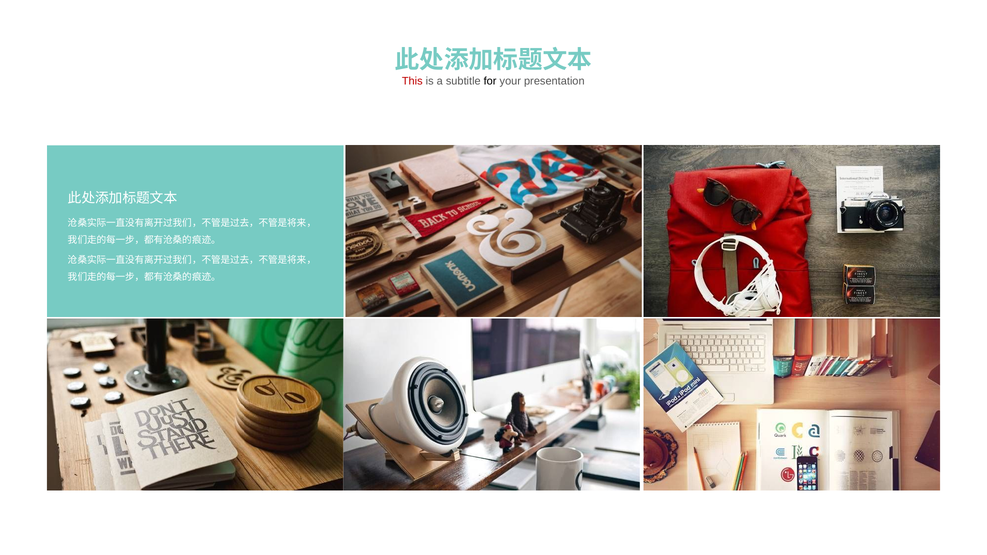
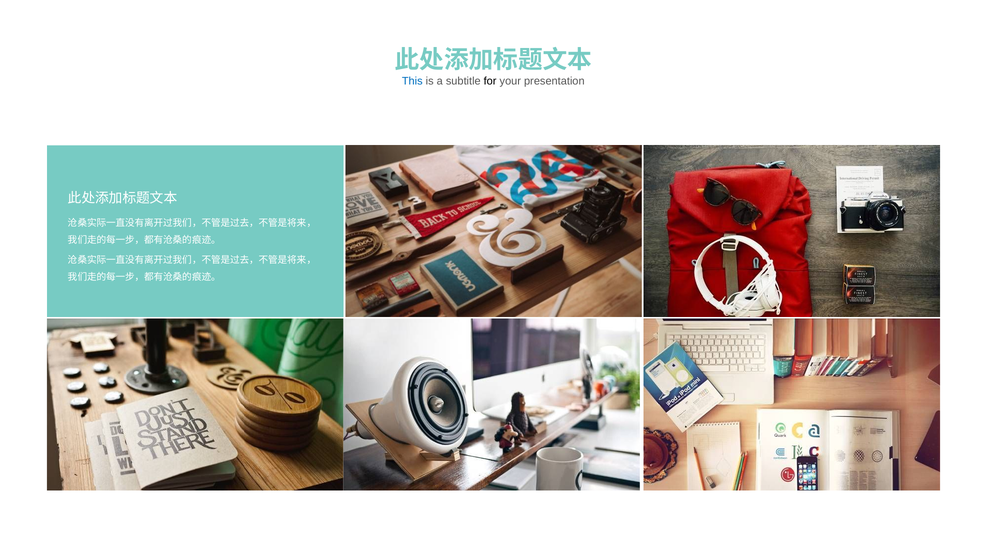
This colour: red -> blue (412, 81)
